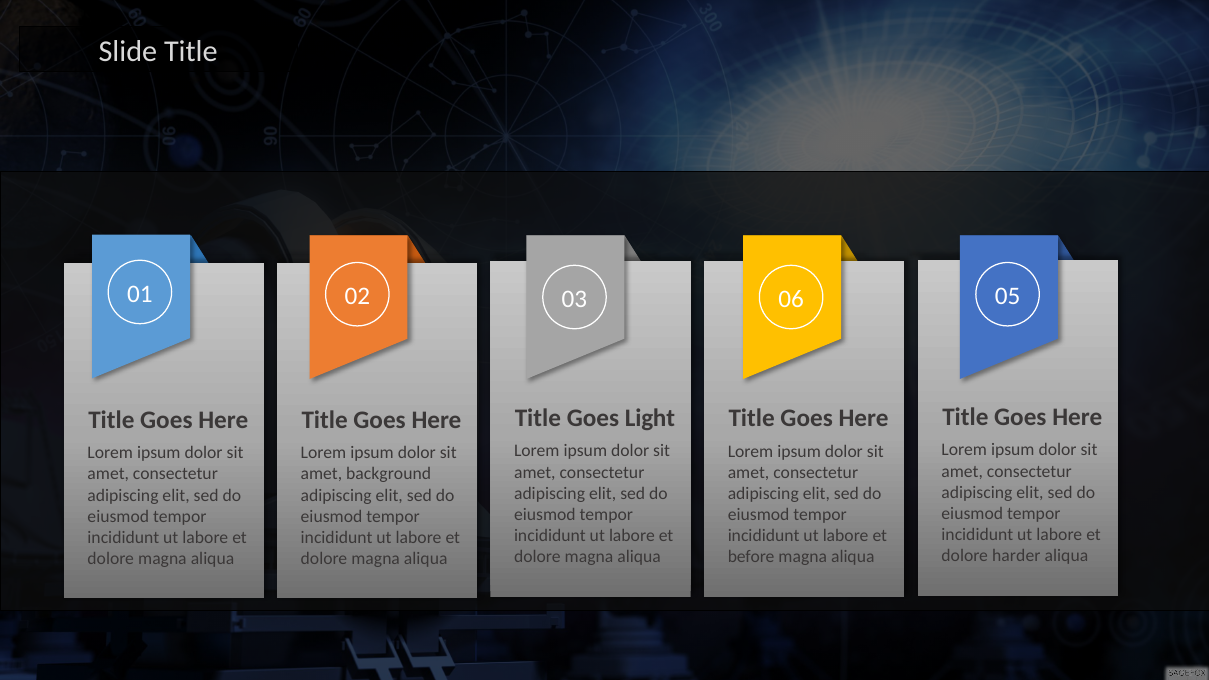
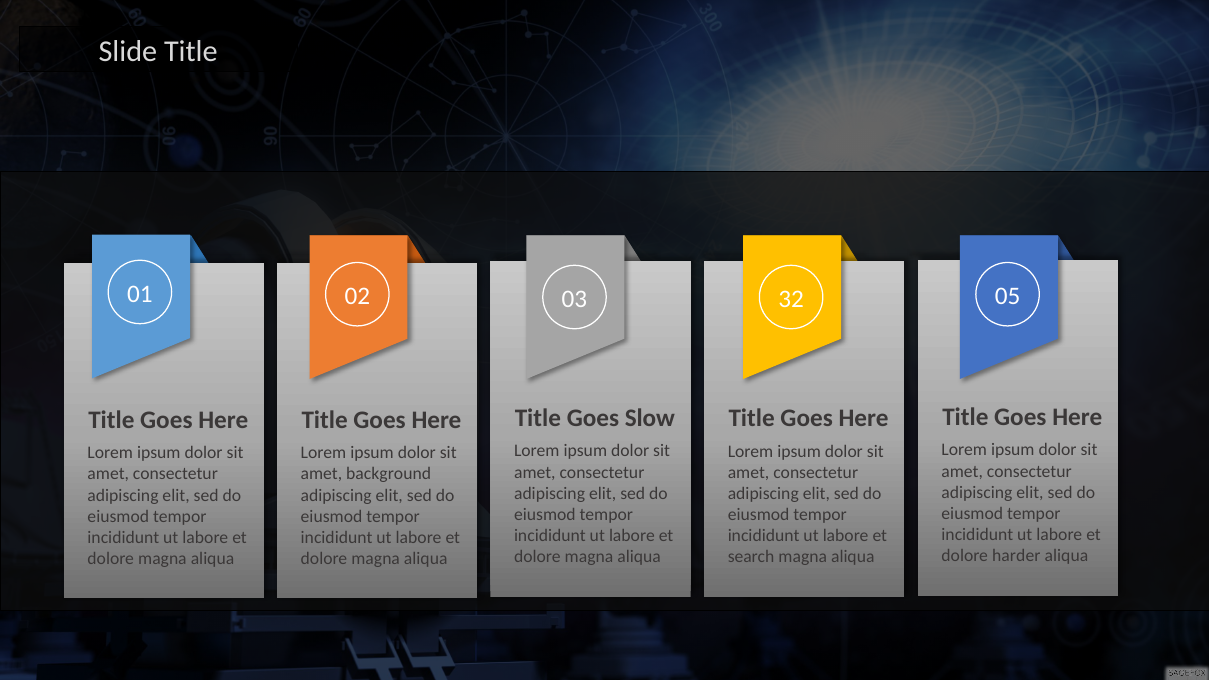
06: 06 -> 32 (791, 299)
Light: Light -> Slow (650, 419)
before: before -> search (751, 557)
